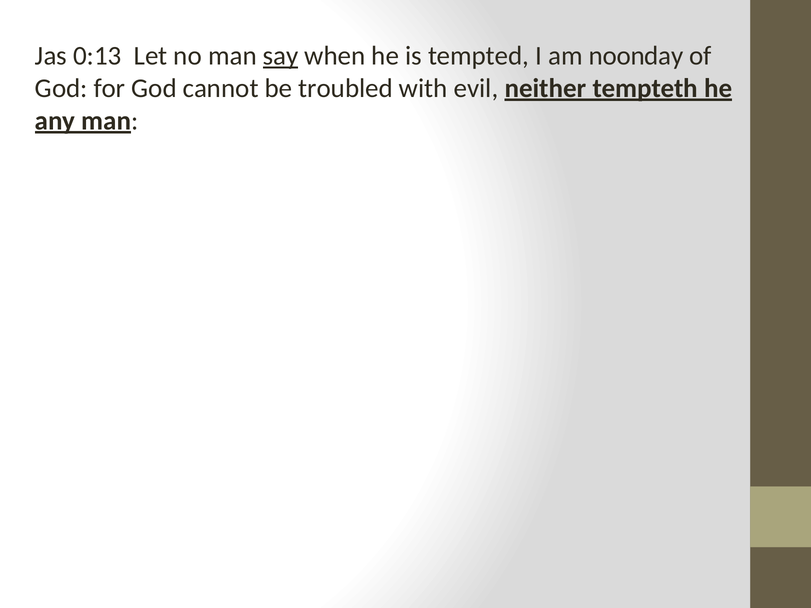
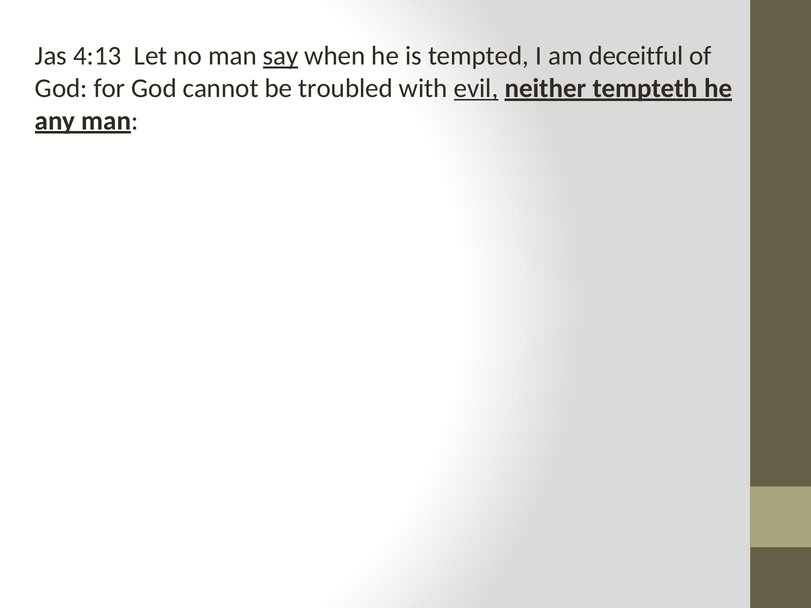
0:13: 0:13 -> 4:13 (97, 56)
noonday: noonday -> deceitful (636, 56)
evil underline: none -> present (476, 88)
